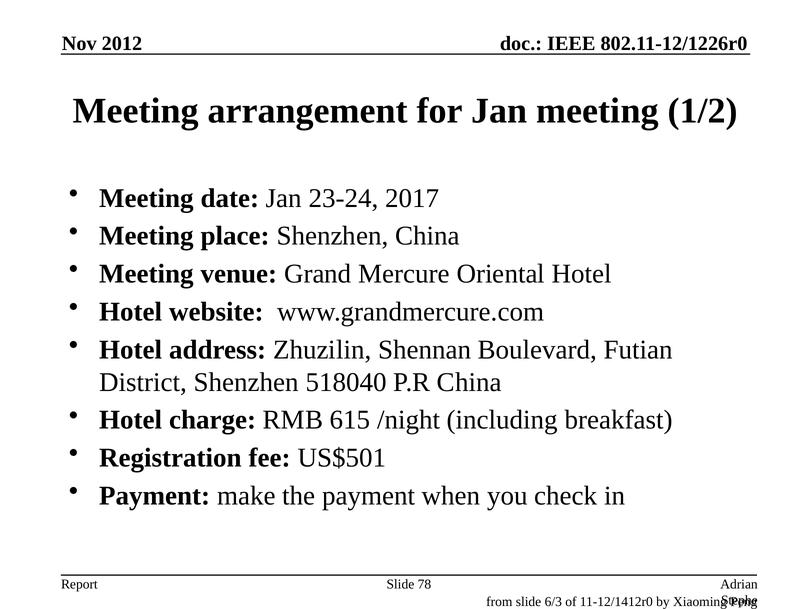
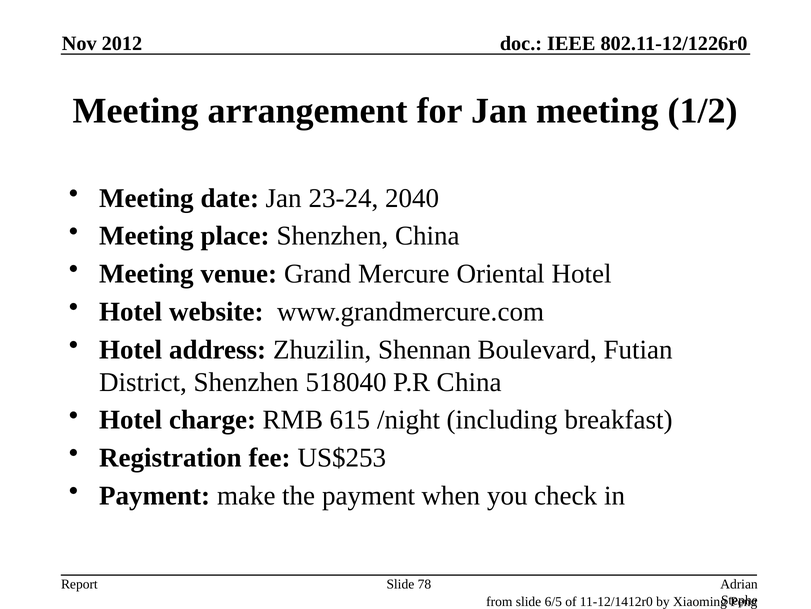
2017: 2017 -> 2040 (412, 198)
US$501: US$501 -> US$253 (342, 457)
6/3: 6/3 -> 6/5 (553, 601)
